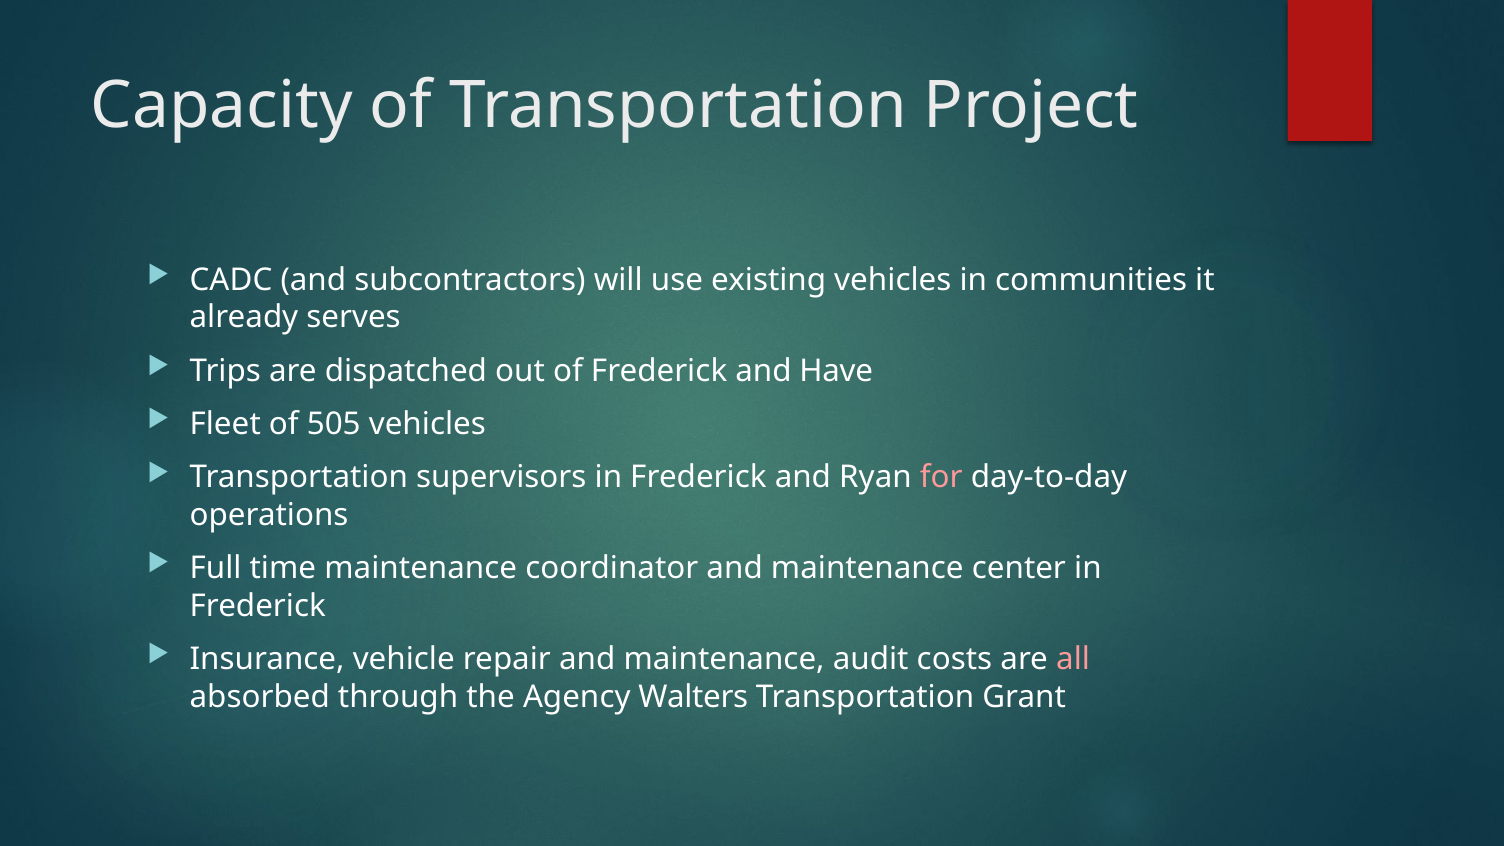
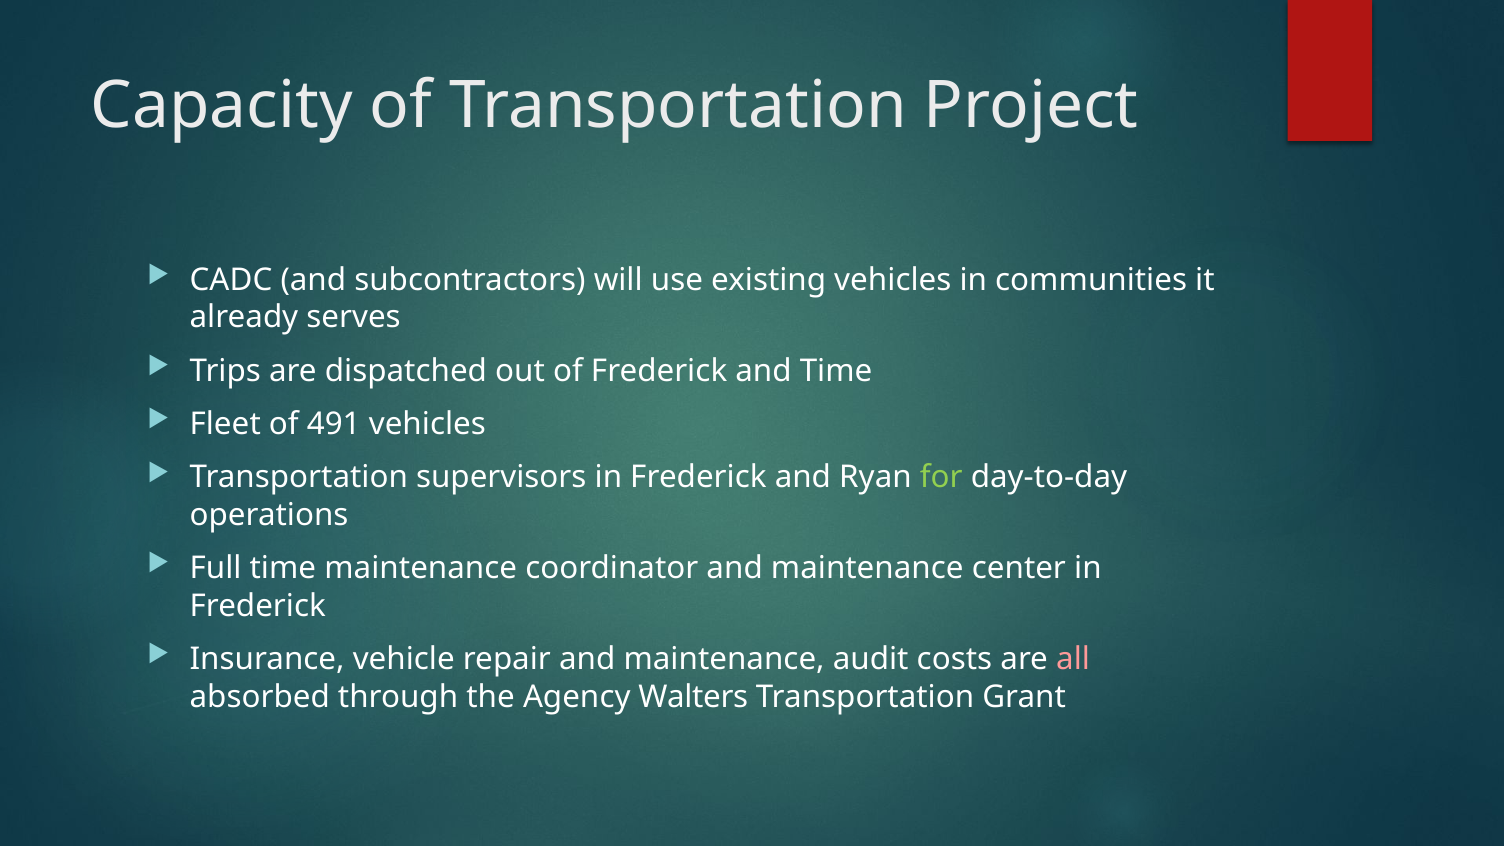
and Have: Have -> Time (836, 371)
505: 505 -> 491 (334, 424)
for colour: pink -> light green (941, 477)
